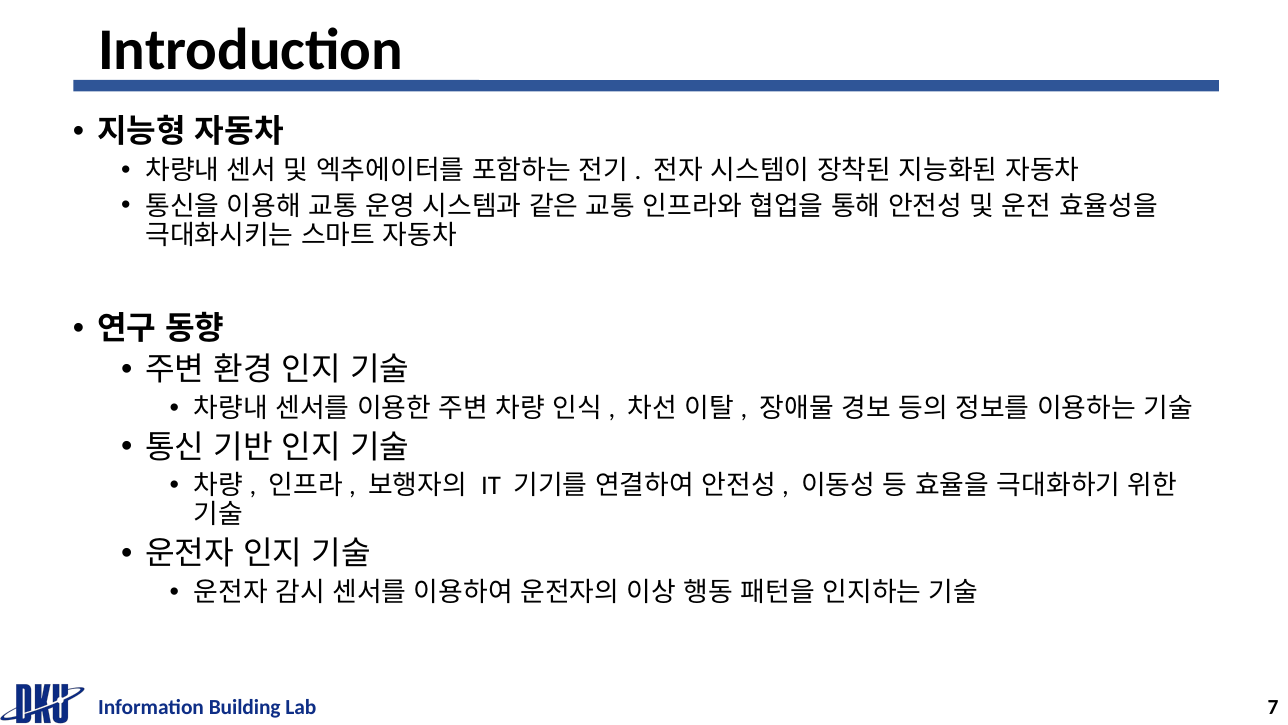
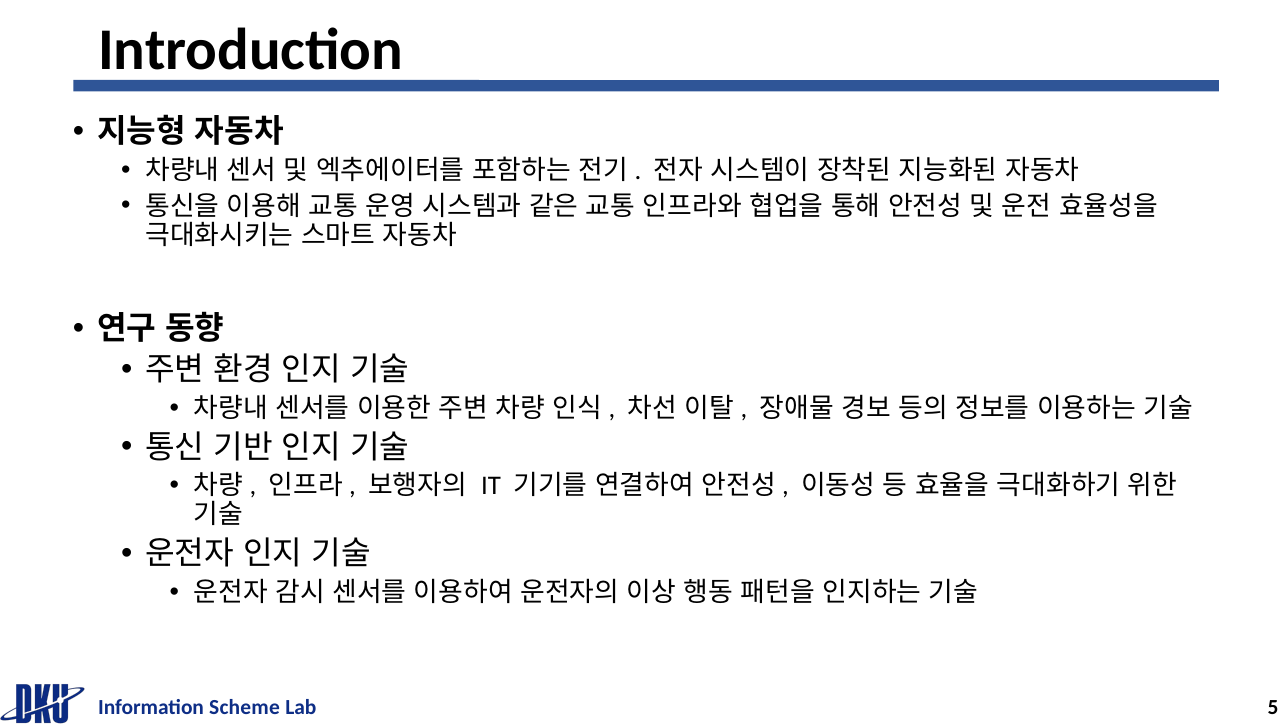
Building: Building -> Scheme (245, 706)
7: 7 -> 5 (1273, 706)
